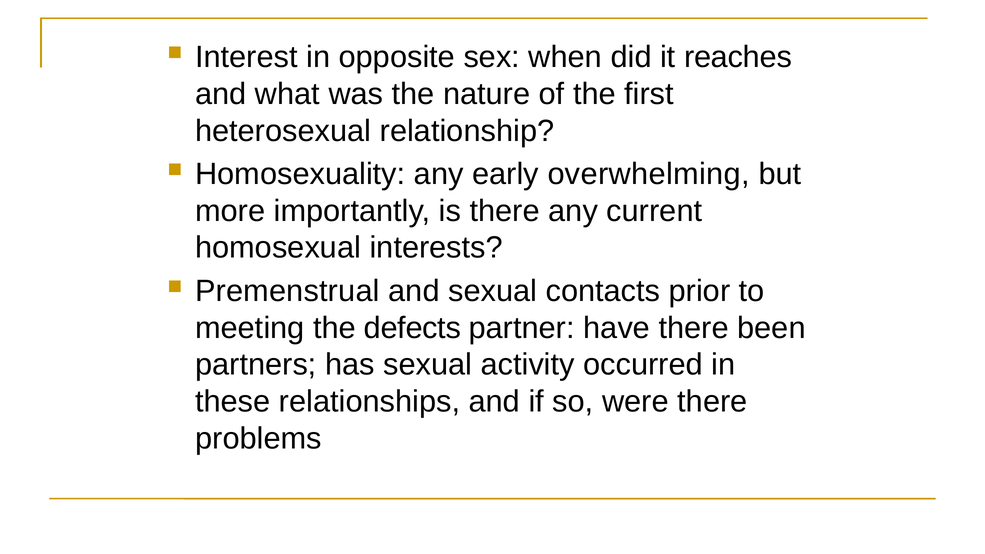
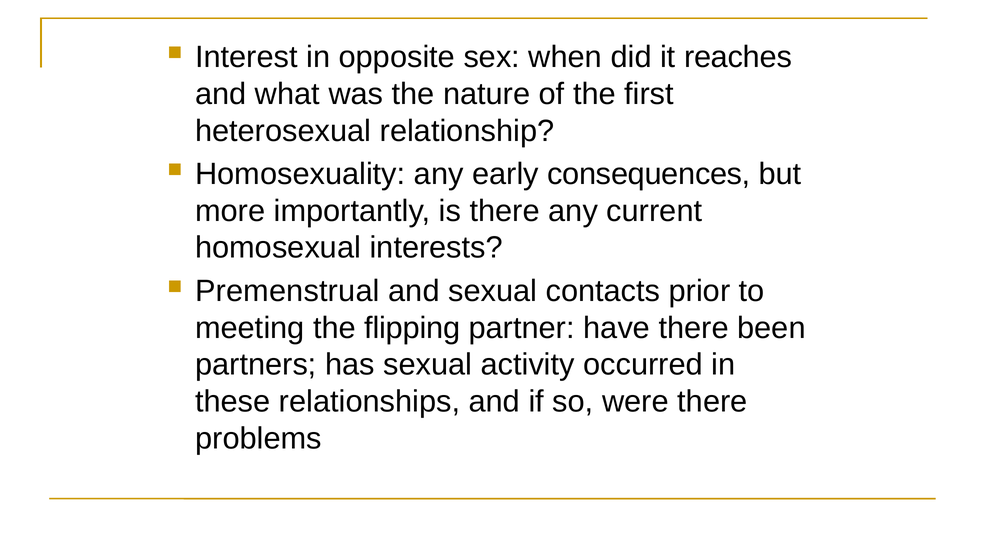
overwhelming: overwhelming -> consequences (649, 174)
defects: defects -> flipping (412, 328)
